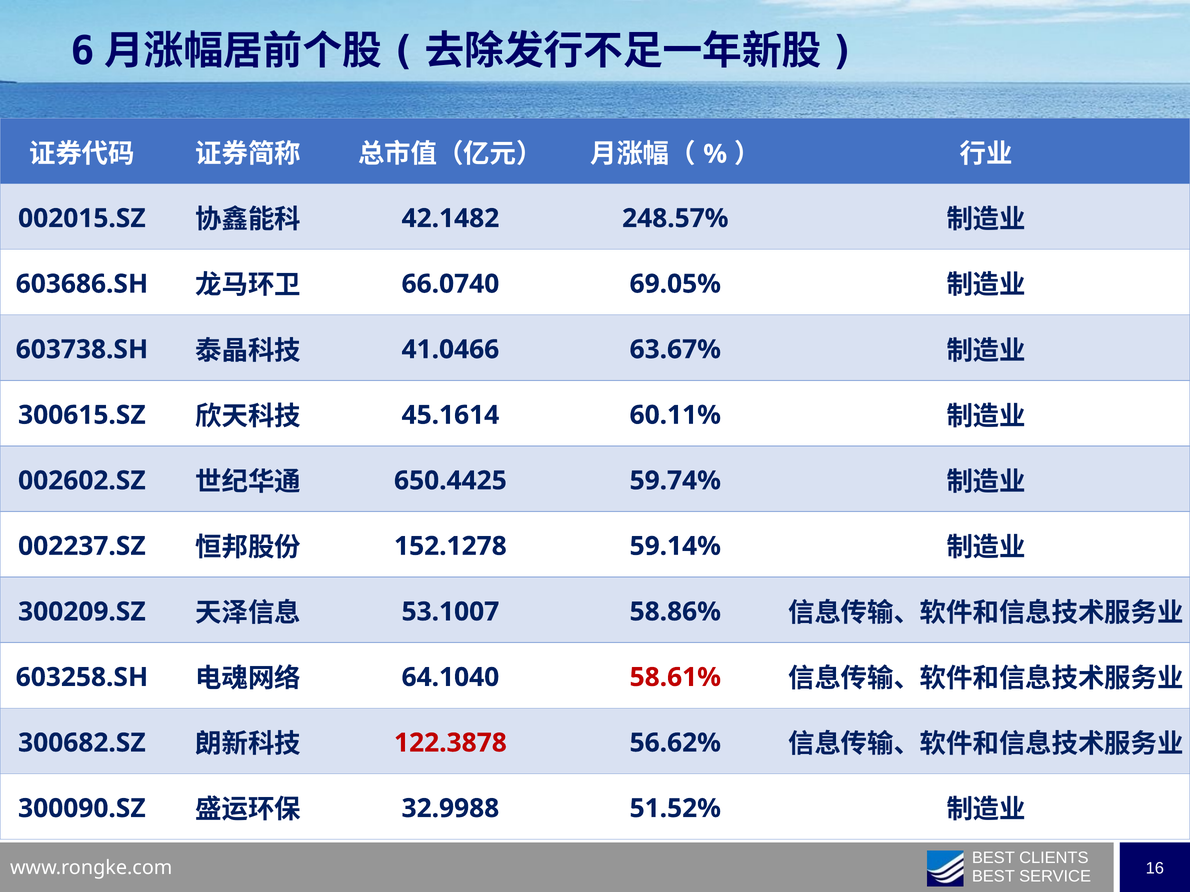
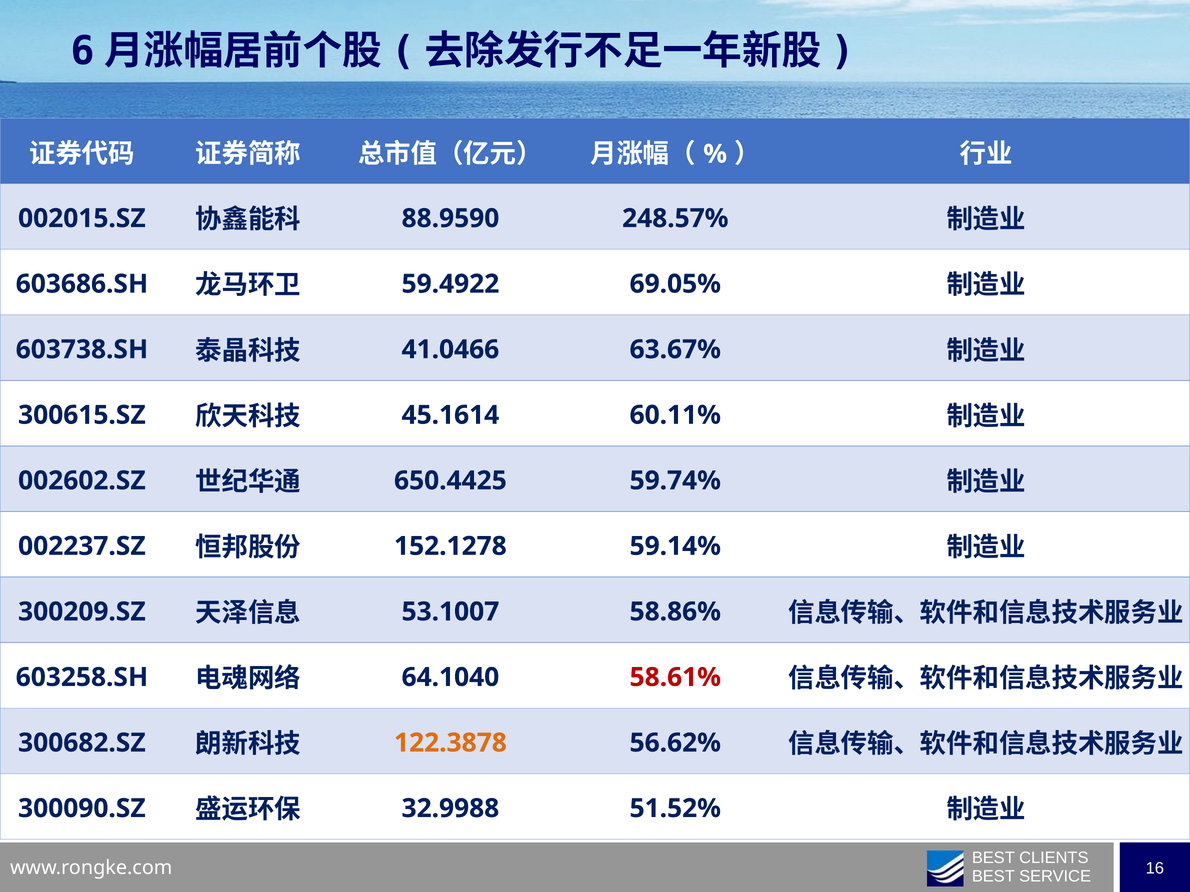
42.1482: 42.1482 -> 88.9590 (450, 219)
66.0740: 66.0740 -> 59.4922 (450, 284)
122.3878 colour: red -> orange (450, 743)
